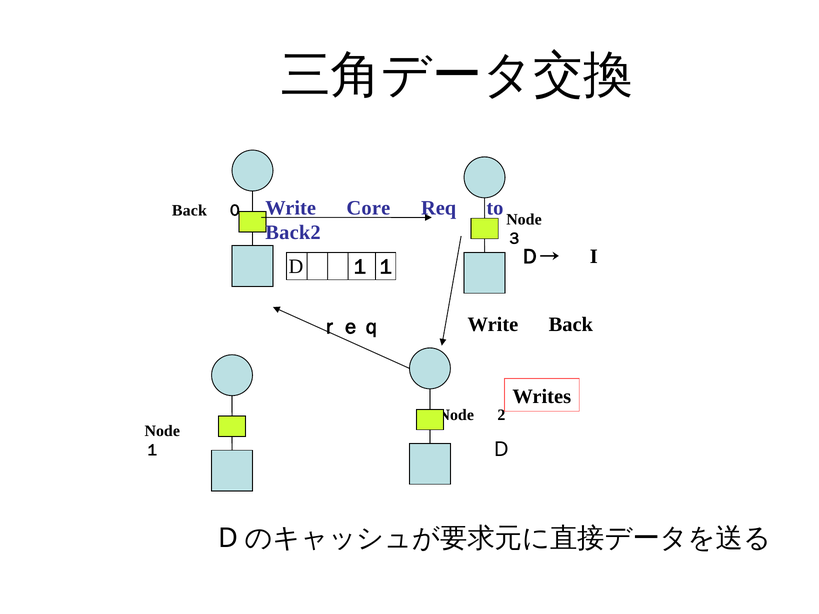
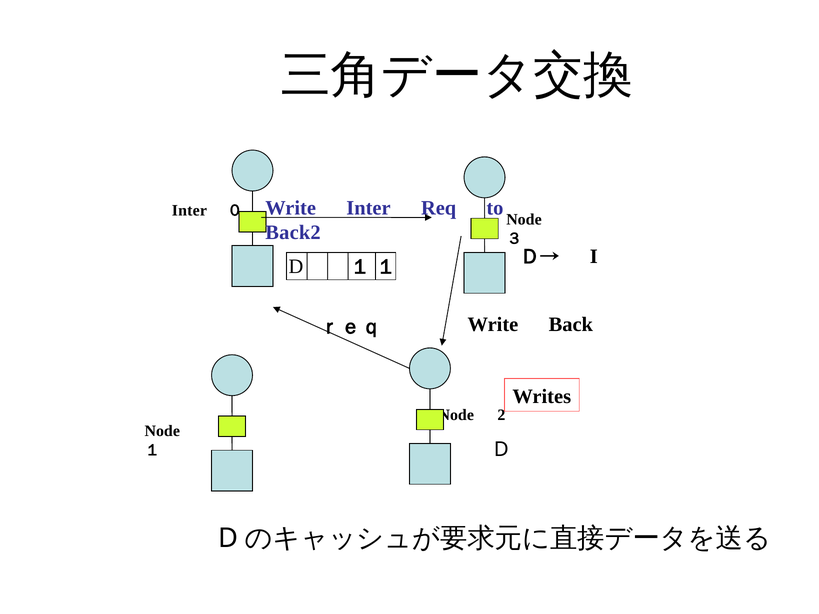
Write Core: Core -> Inter (368, 208)
Back: Back -> Inter (189, 210)
